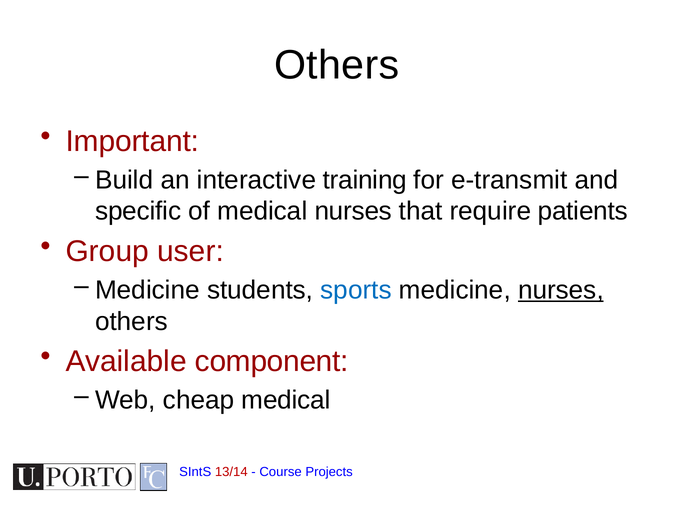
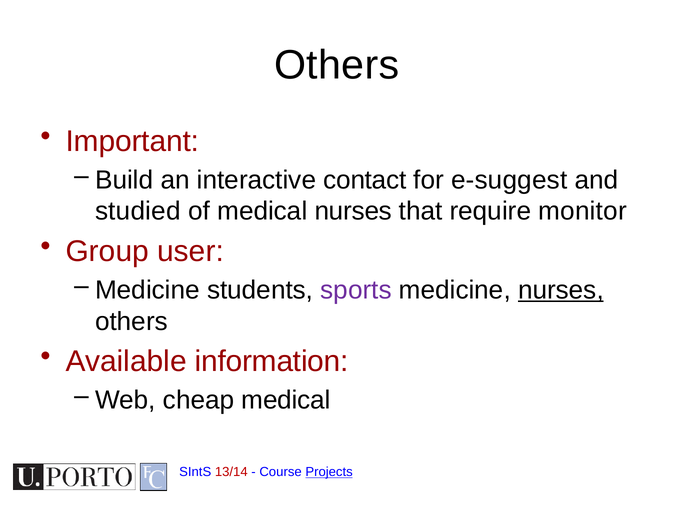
training: training -> contact (365, 180)
e-transmit: e-transmit -> e-suggest (509, 180)
specific: specific -> studied (138, 212)
patients: patients -> monitor (583, 212)
sports colour: blue -> purple (356, 290)
component: component -> information (272, 362)
Projects underline: none -> present (329, 472)
